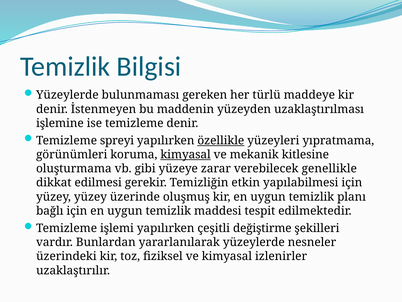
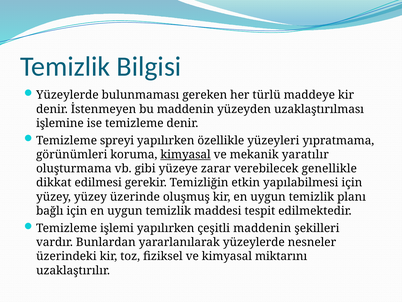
özellikle underline: present -> none (221, 140)
kitlesine: kitlesine -> yaratılır (305, 154)
çeşitli değiştirme: değiştirme -> maddenin (262, 228)
izlenirler: izlenirler -> miktarını (281, 256)
